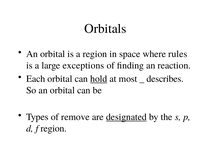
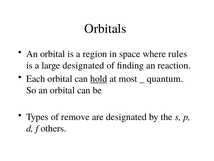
large exceptions: exceptions -> designated (83, 65)
describes: describes -> quantum (165, 79)
designated underline: present -> none (126, 117)
f region: region -> others (54, 128)
